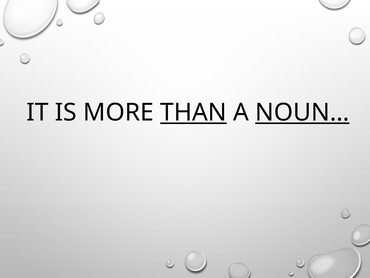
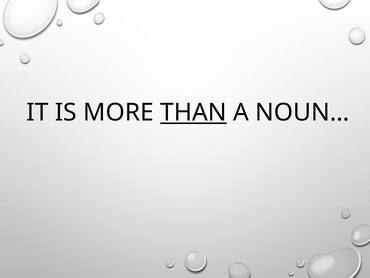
NOUN… underline: present -> none (302, 112)
